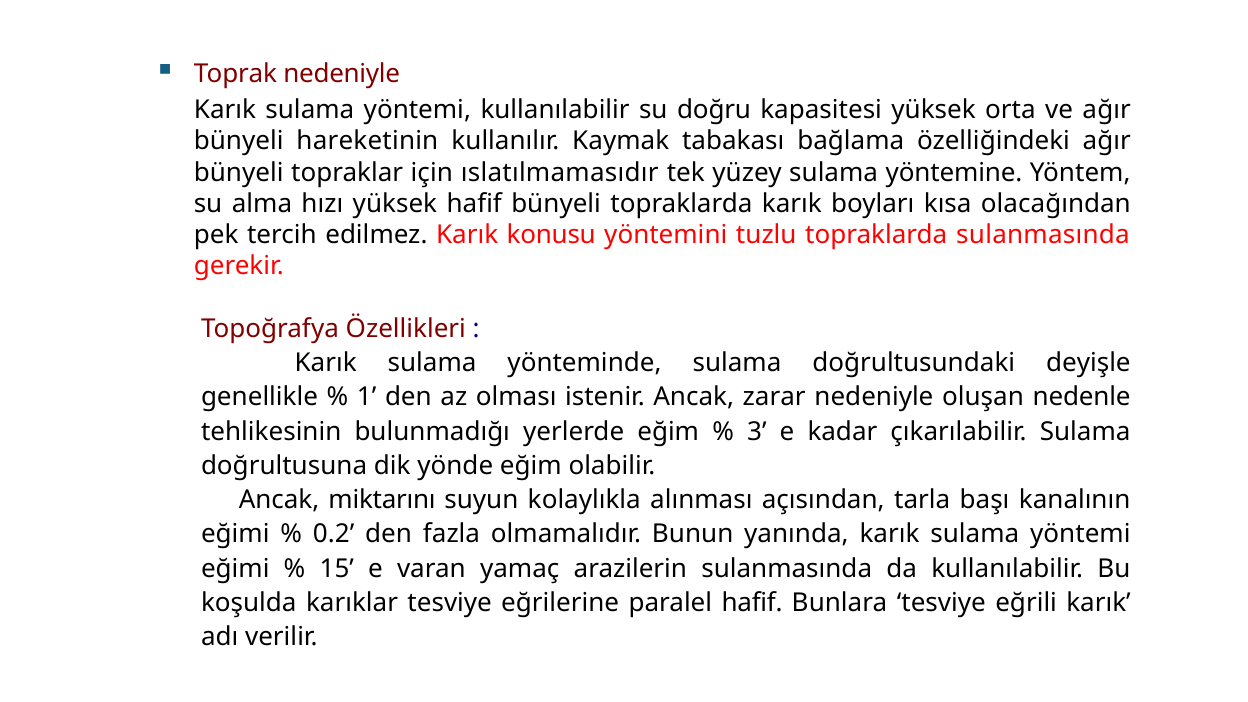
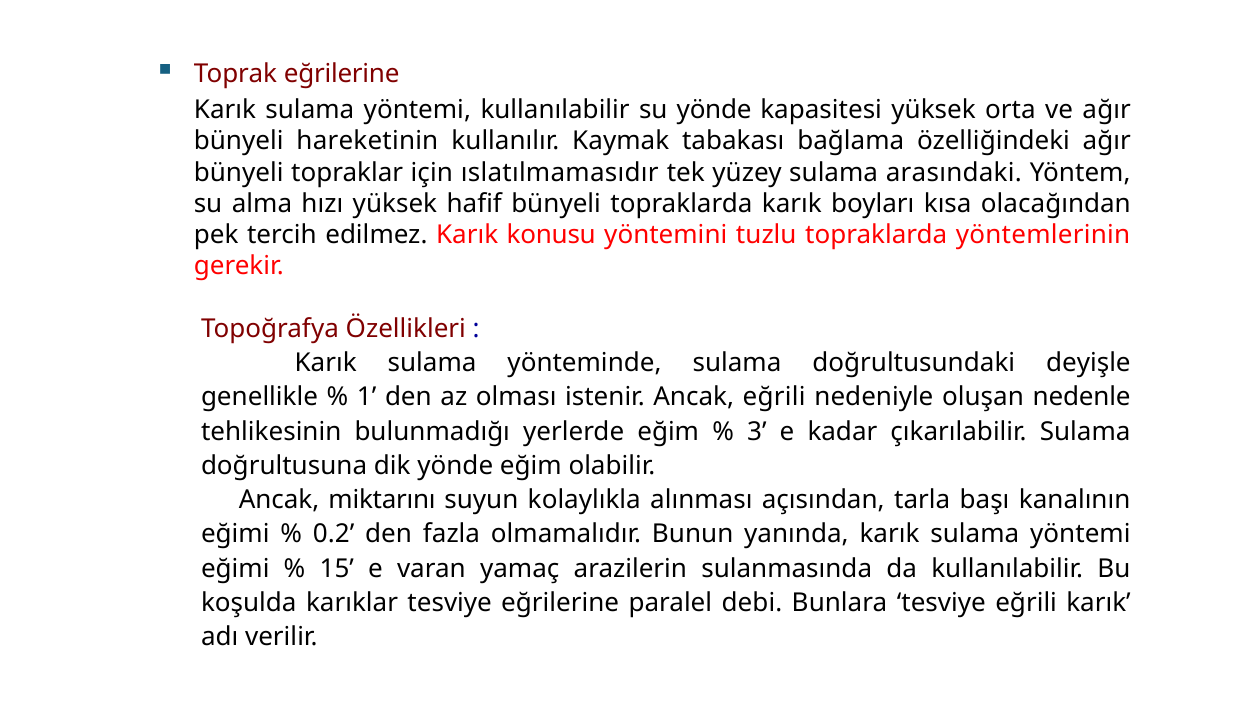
Toprak nedeniyle: nedeniyle -> eğrilerine (342, 74)
su doğru: doğru -> yönde (714, 110)
yöntemine: yöntemine -> arasındaki (954, 172)
topraklarda sulanmasında: sulanmasında -> yöntemlerinin (1043, 235)
Ancak zarar: zarar -> eğrili (774, 397)
paralel hafif: hafif -> debi (752, 603)
